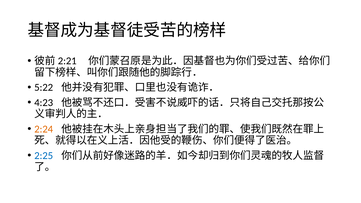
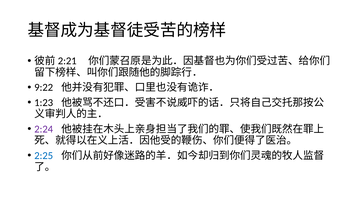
5:22: 5:22 -> 9:22 (44, 88)
4:23: 4:23 -> 1:23 (44, 103)
2:24 colour: orange -> purple (44, 129)
